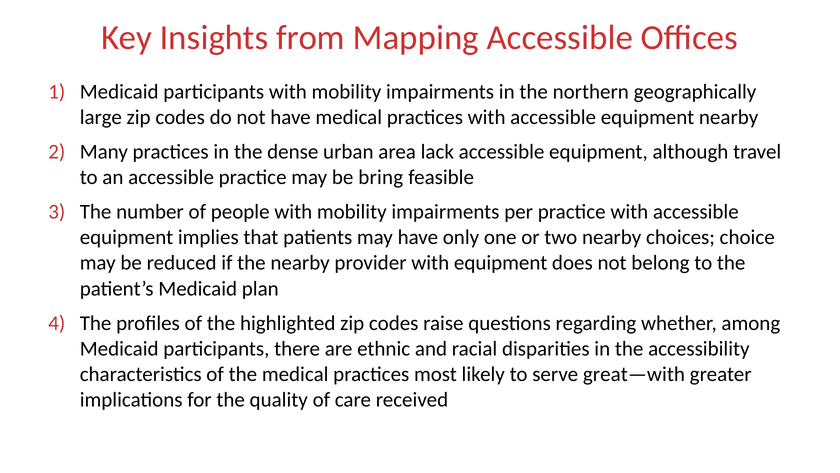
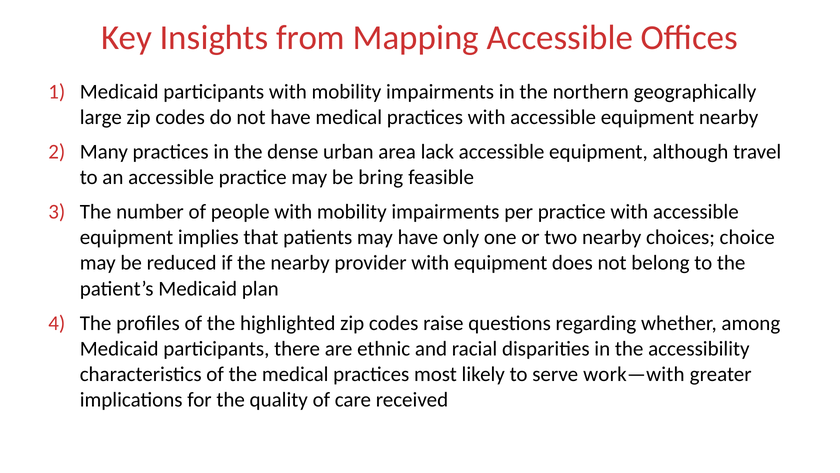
great—with: great—with -> work—with (634, 374)
